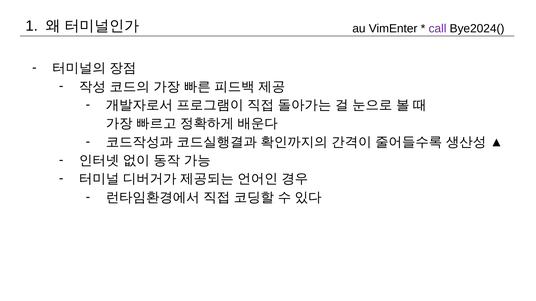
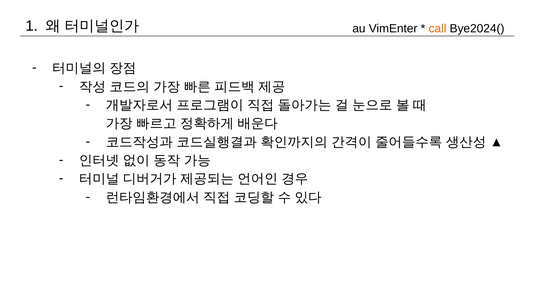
call colour: purple -> orange (438, 28)
